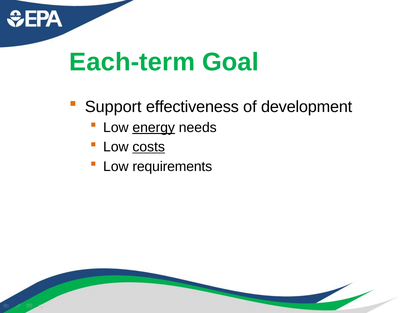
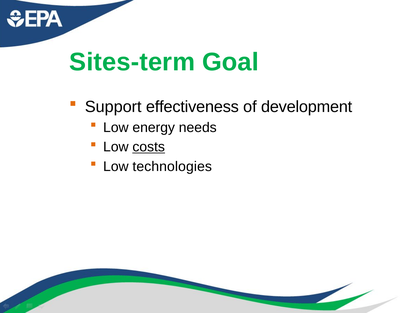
Each-term: Each-term -> Sites-term (132, 62)
energy underline: present -> none (154, 127)
requirements: requirements -> technologies (172, 166)
